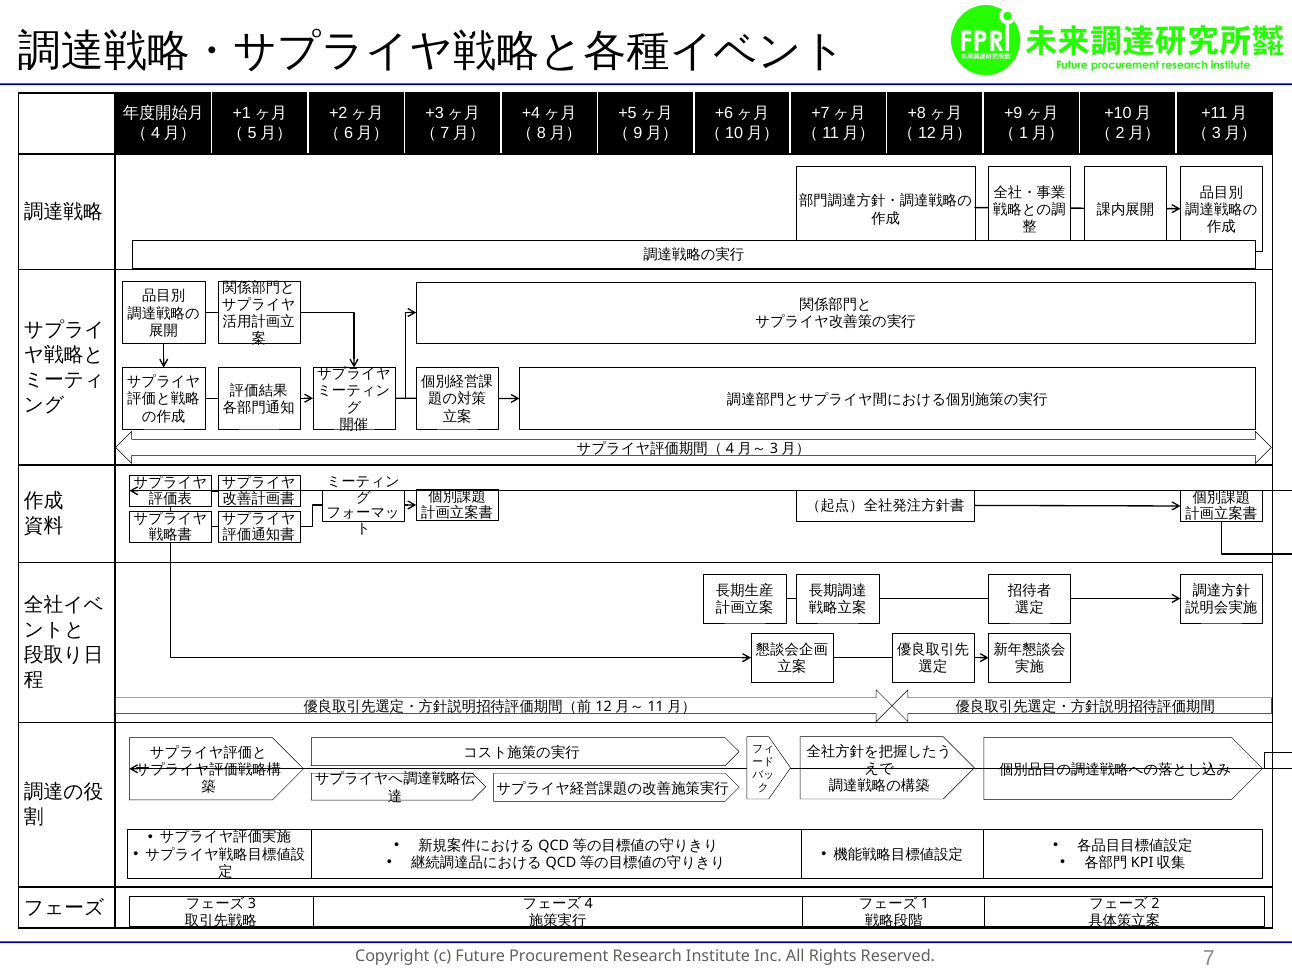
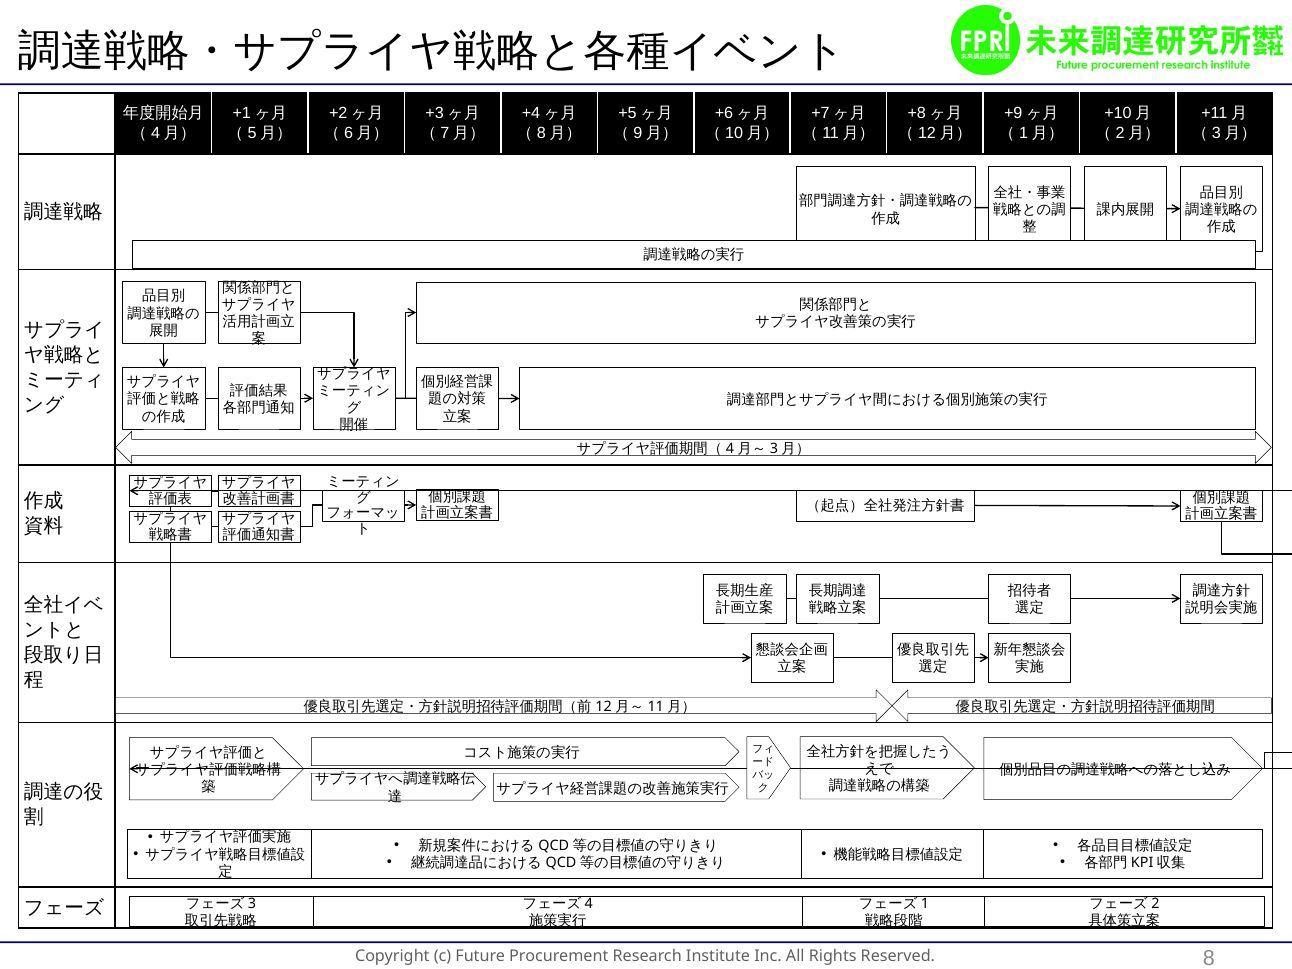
7: 7 -> 8 (1209, 959)
